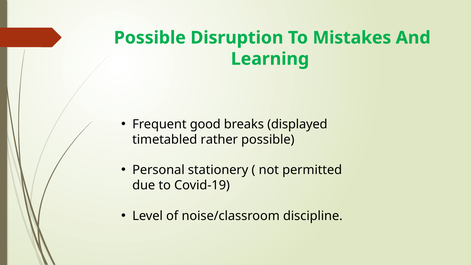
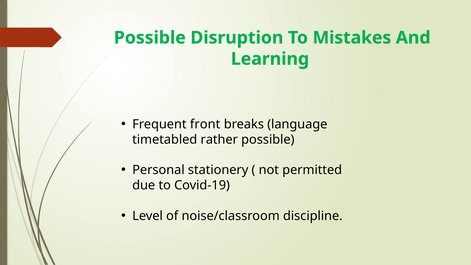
good: good -> front (205, 124)
displayed: displayed -> language (297, 124)
